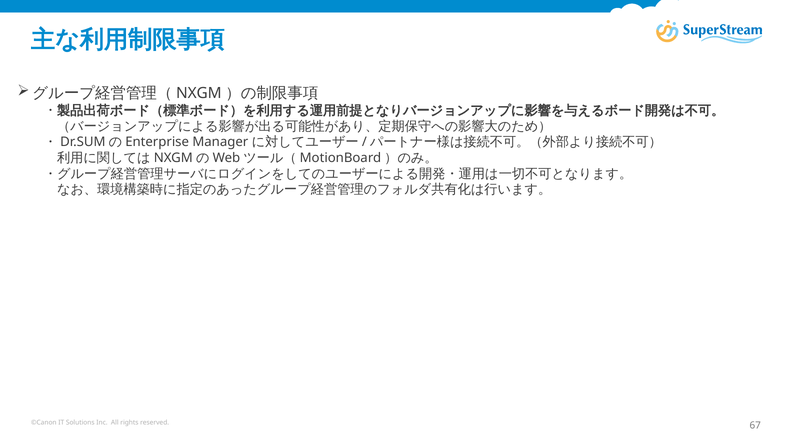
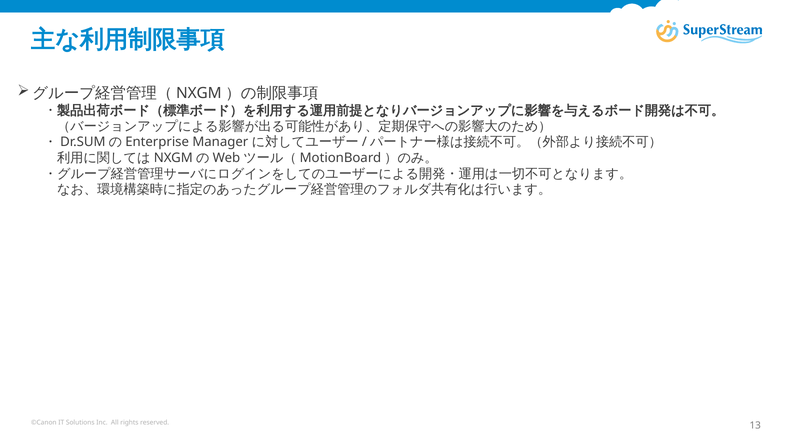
67: 67 -> 13 (755, 426)
